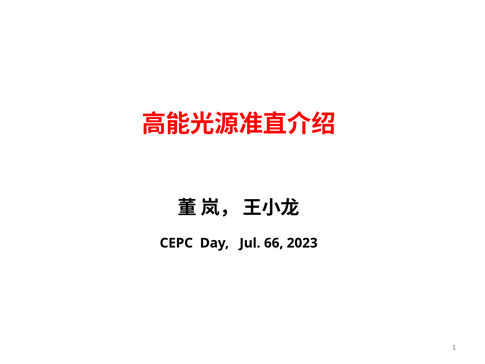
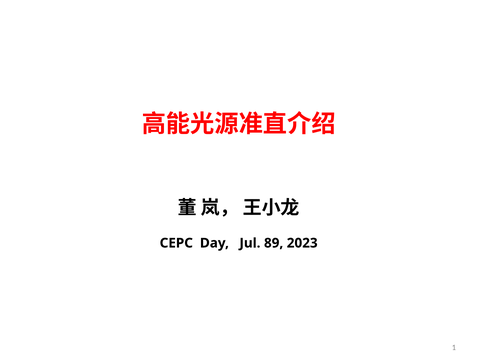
66: 66 -> 89 (274, 243)
